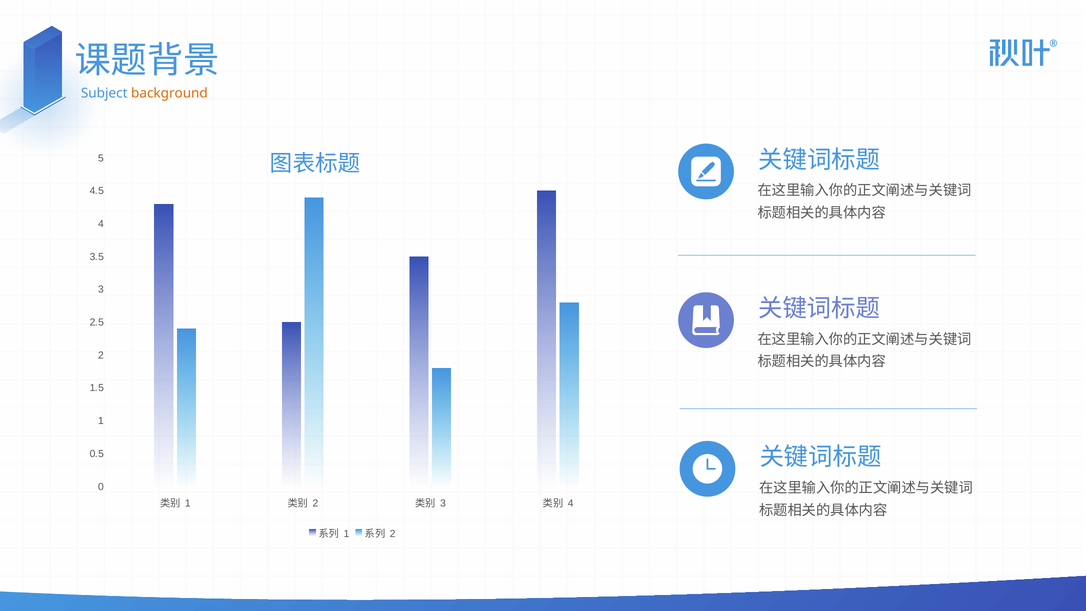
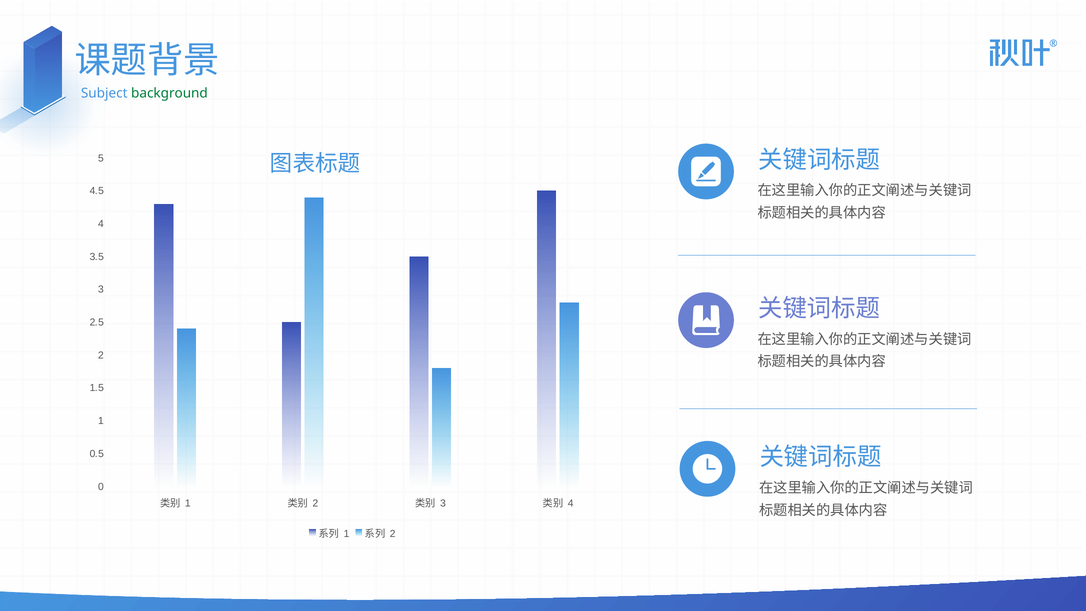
background colour: orange -> green (169, 93)
